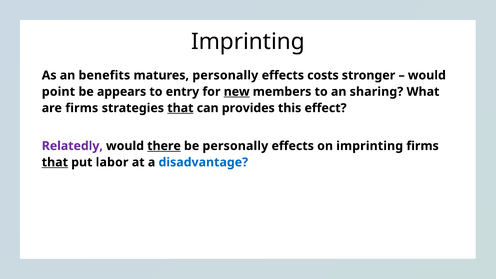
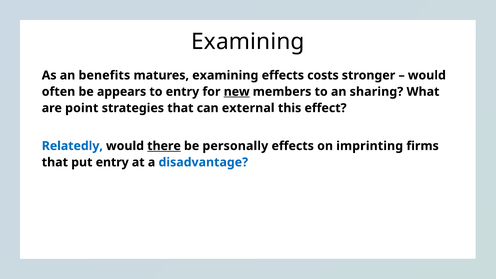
Imprinting: Imprinting -> Examining (248, 42)
matures personally: personally -> examining (225, 75)
point: point -> often (58, 92)
are firms: firms -> point (82, 108)
that underline: present -> none (180, 108)
provides: provides -> external (248, 108)
Relatedly colour: purple -> blue (72, 146)
that underline: present -> none (55, 162)
put labor: labor -> entry (112, 162)
